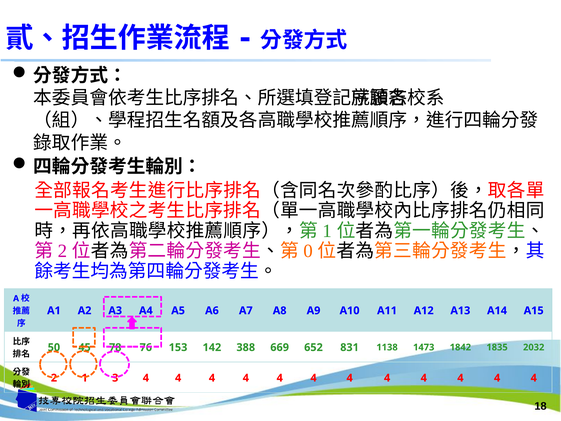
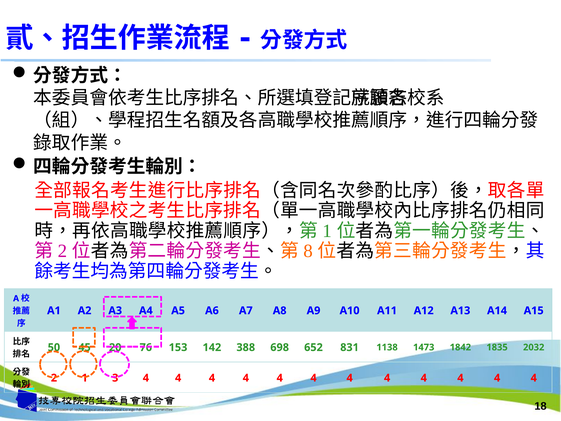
0: 0 -> 8 (308, 251)
78: 78 -> 20 (115, 347)
669: 669 -> 698 (280, 347)
